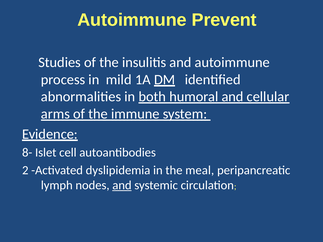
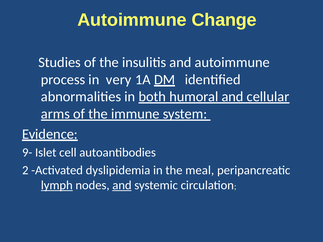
Prevent: Prevent -> Change (224, 20)
mild: mild -> very (119, 80)
8-: 8- -> 9- (27, 153)
lymph underline: none -> present (57, 185)
